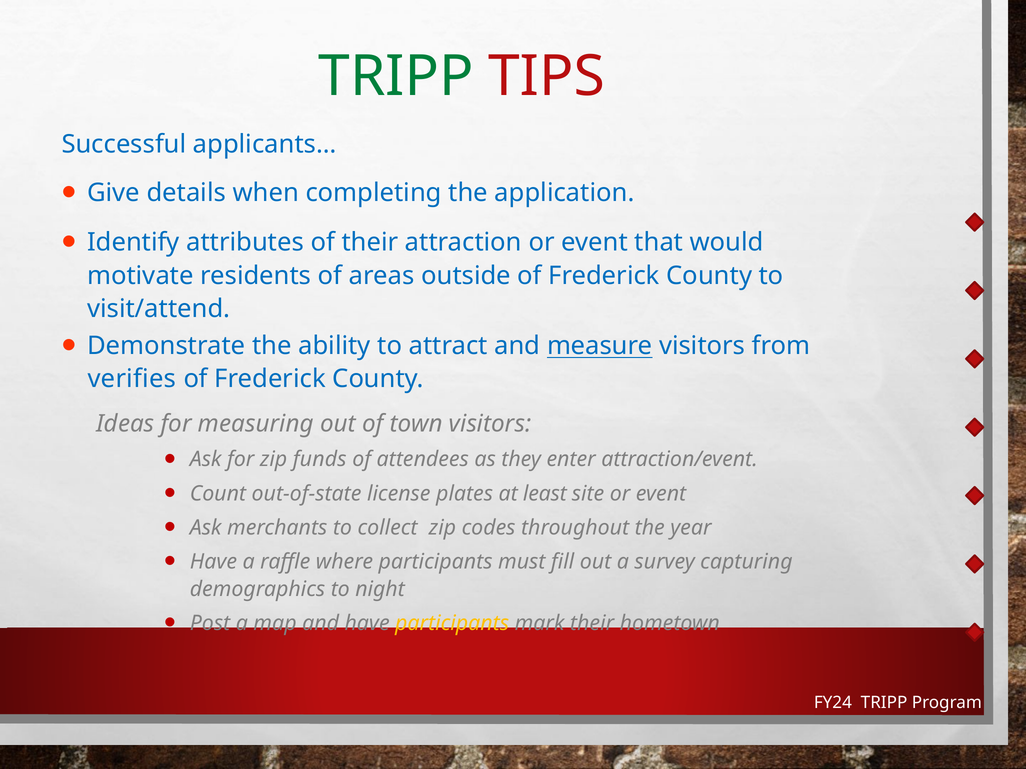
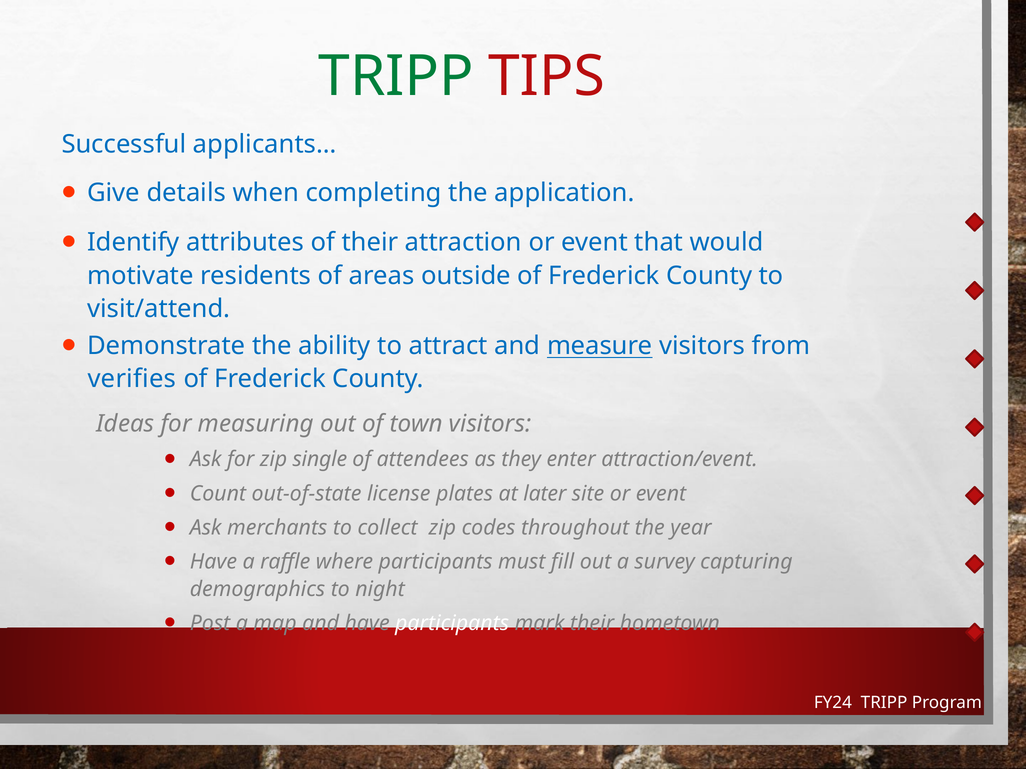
funds: funds -> single (320, 460)
least: least -> later (545, 494)
participants colour: yellow -> white (452, 624)
